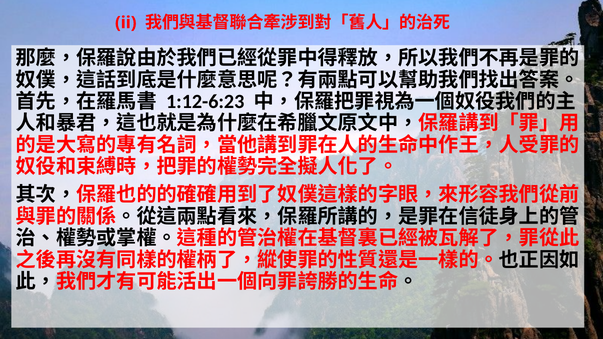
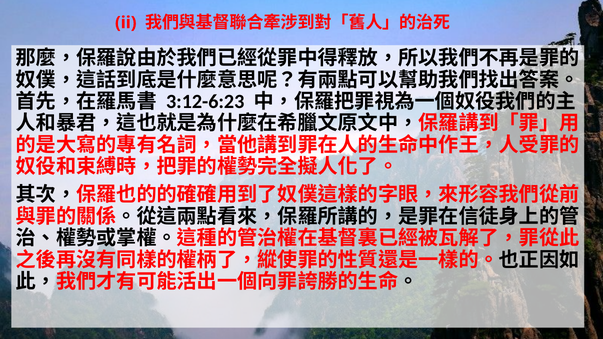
1:12-6:23: 1:12-6:23 -> 3:12-6:23 (205, 102)
